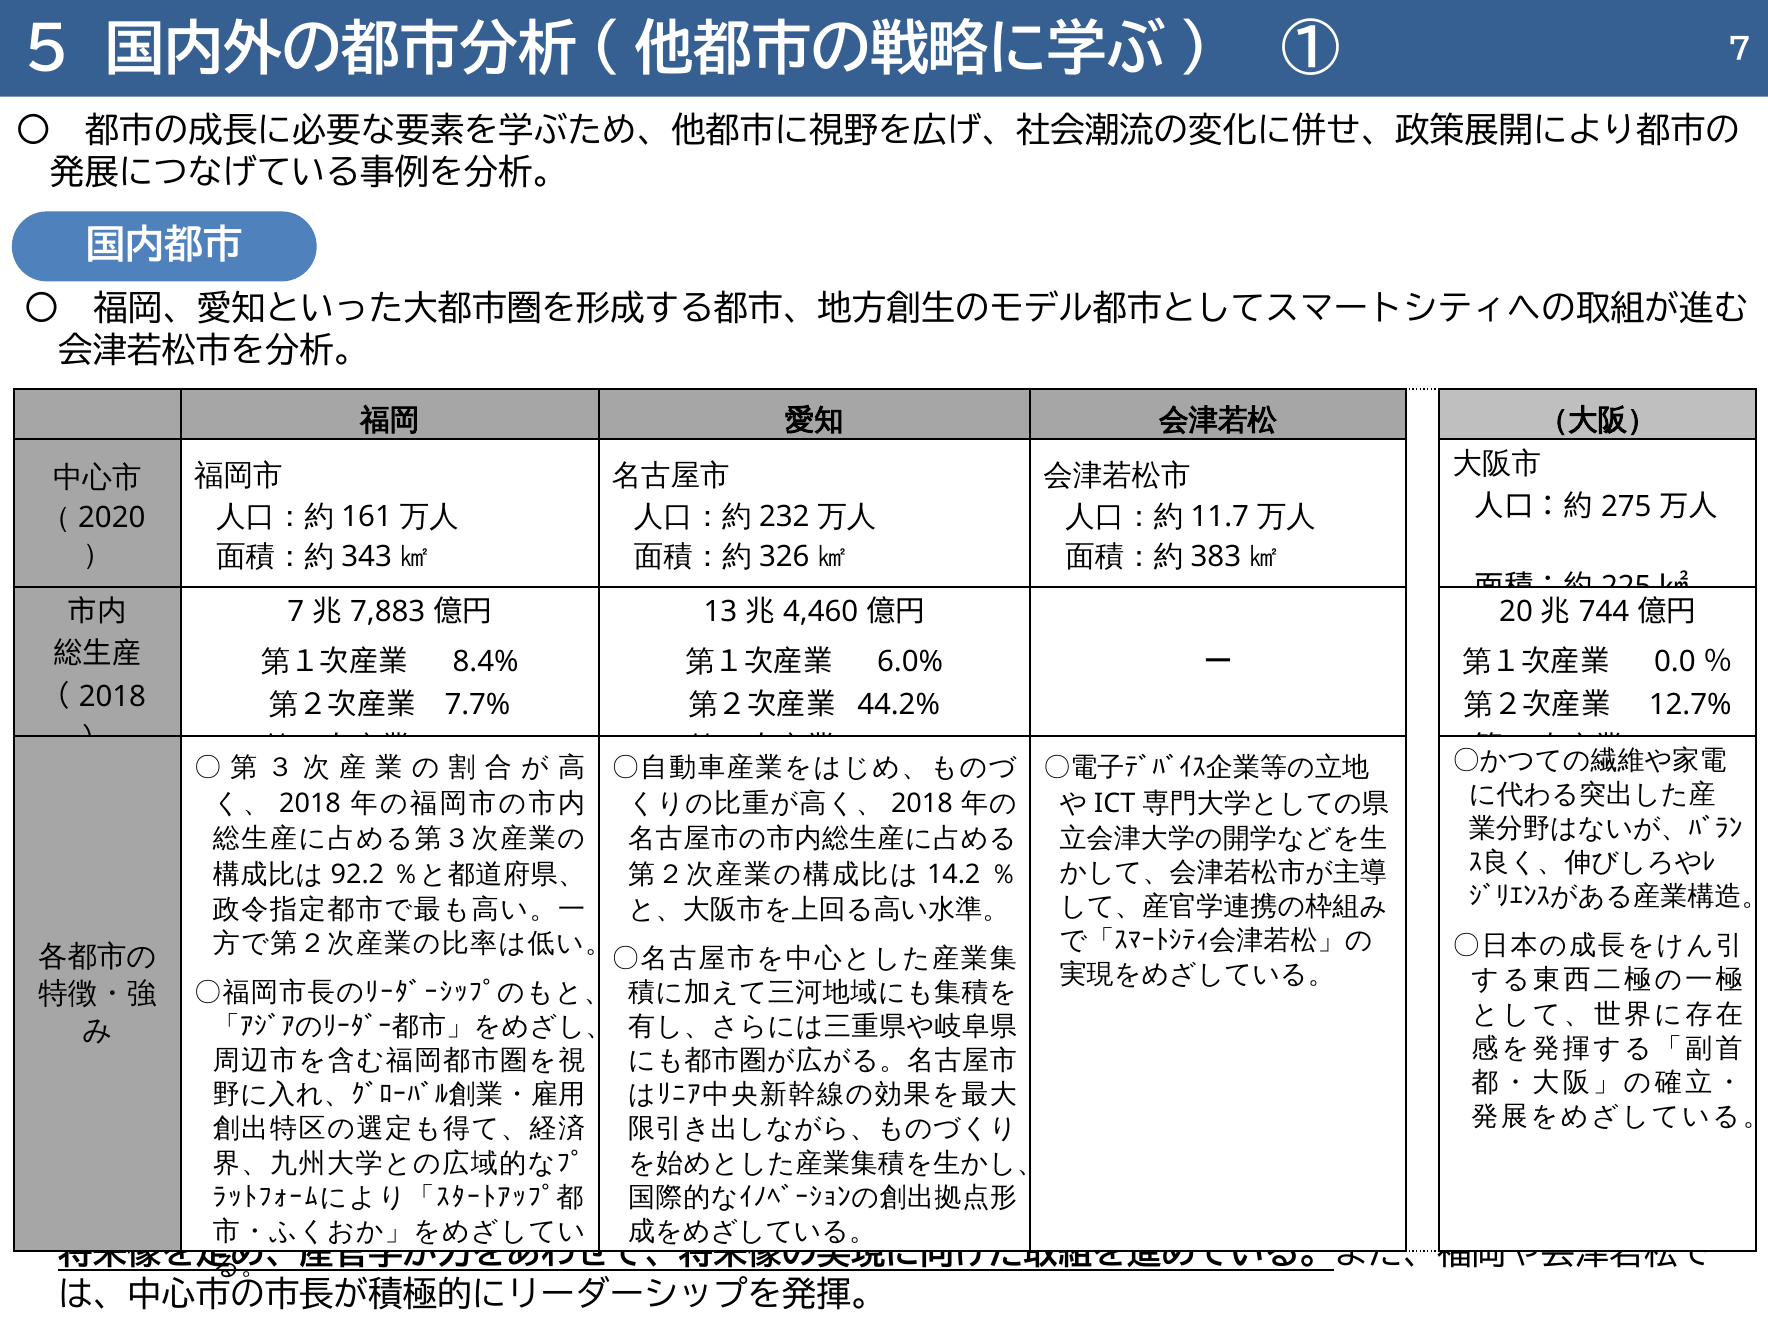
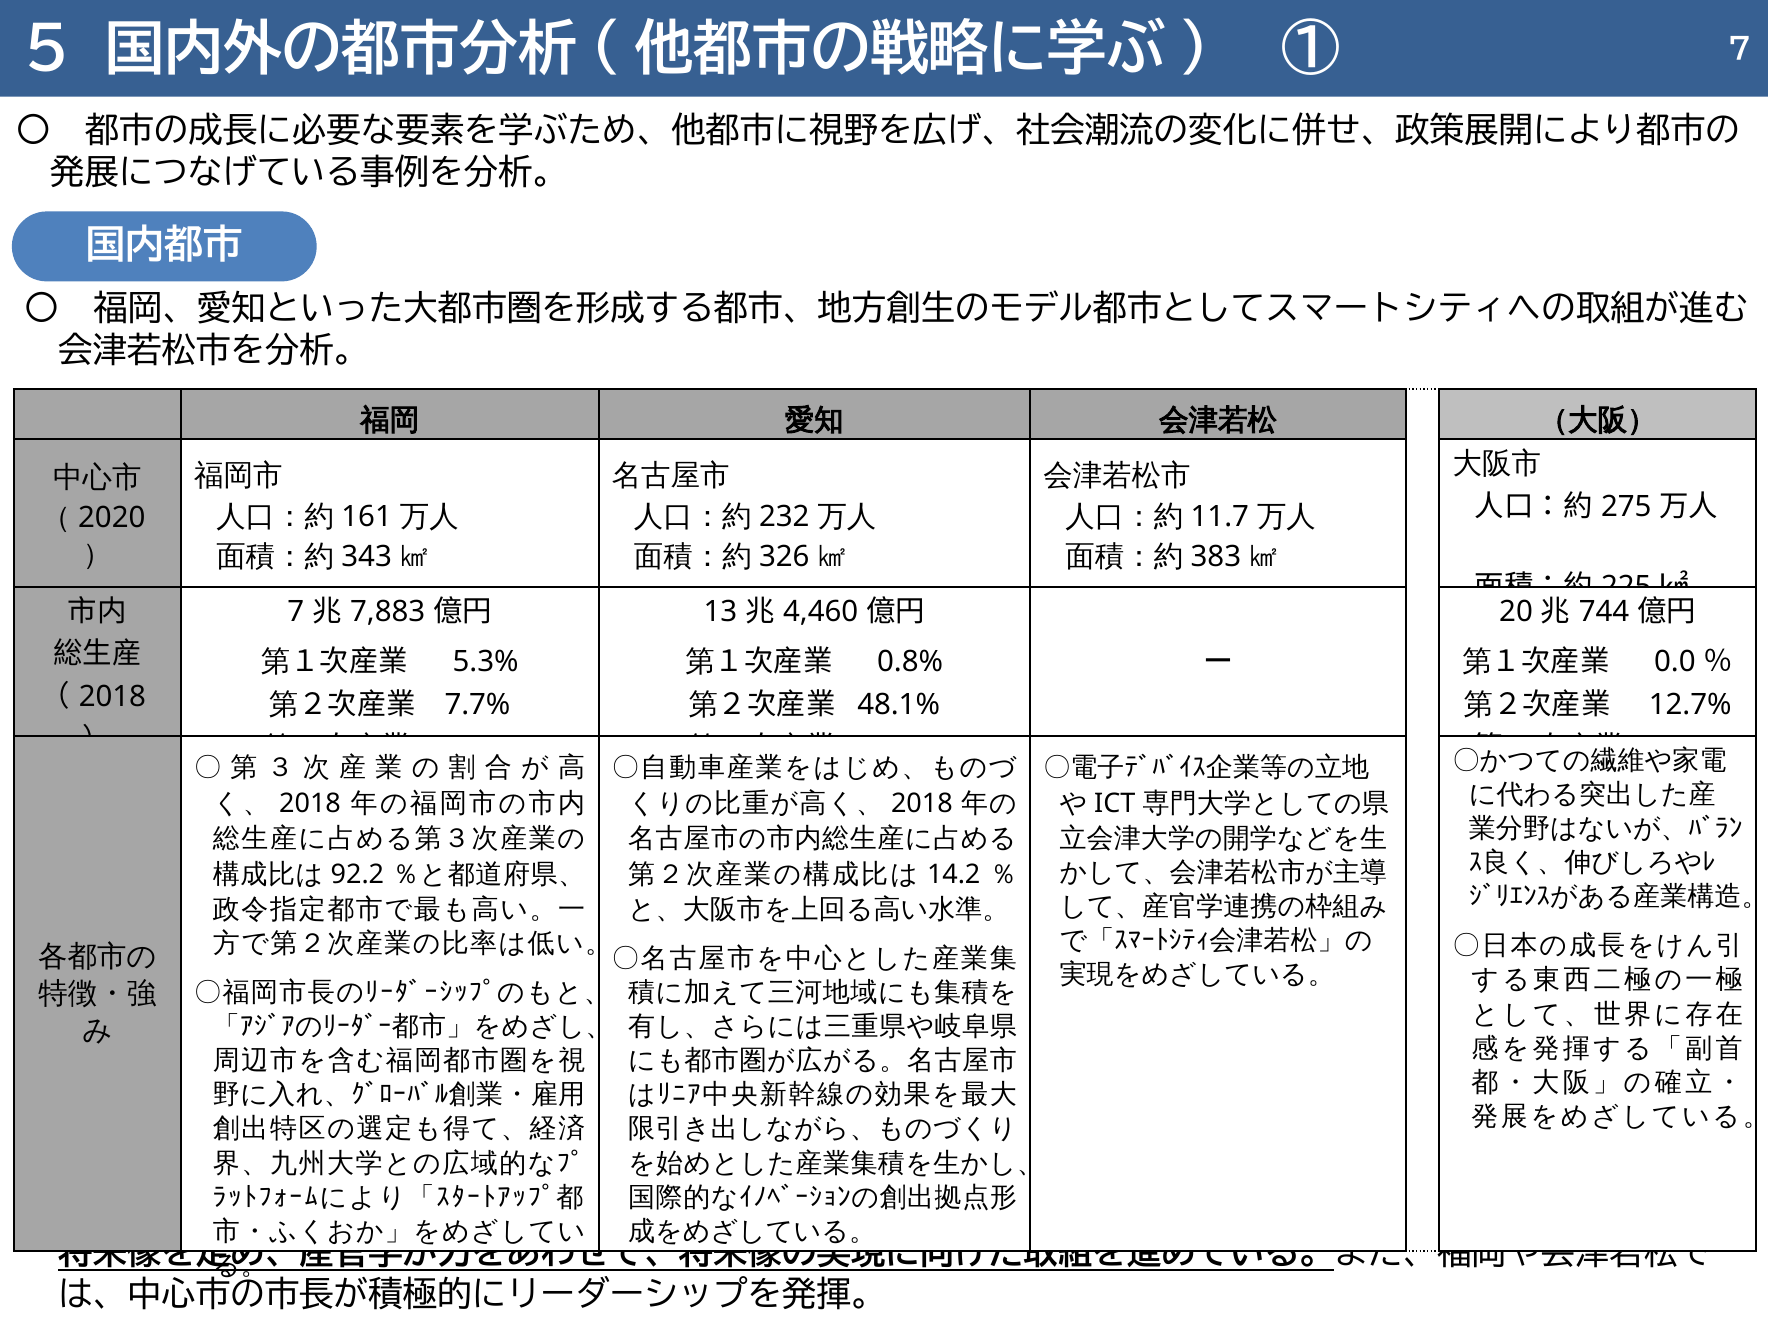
8.4%: 8.4% -> 5.3% (486, 662)
6.0%: 6.0% -> 0.8% (910, 662)
44.2%: 44.2% -> 48.1% (899, 705)
